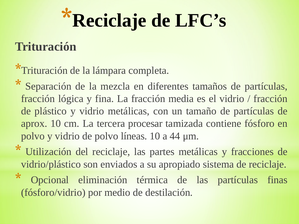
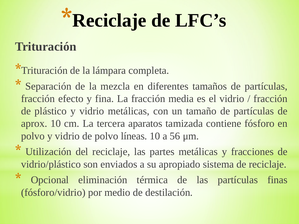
lógica: lógica -> efecto (71, 99)
procesar: procesar -> aparatos (145, 124)
44: 44 -> 56 (175, 136)
